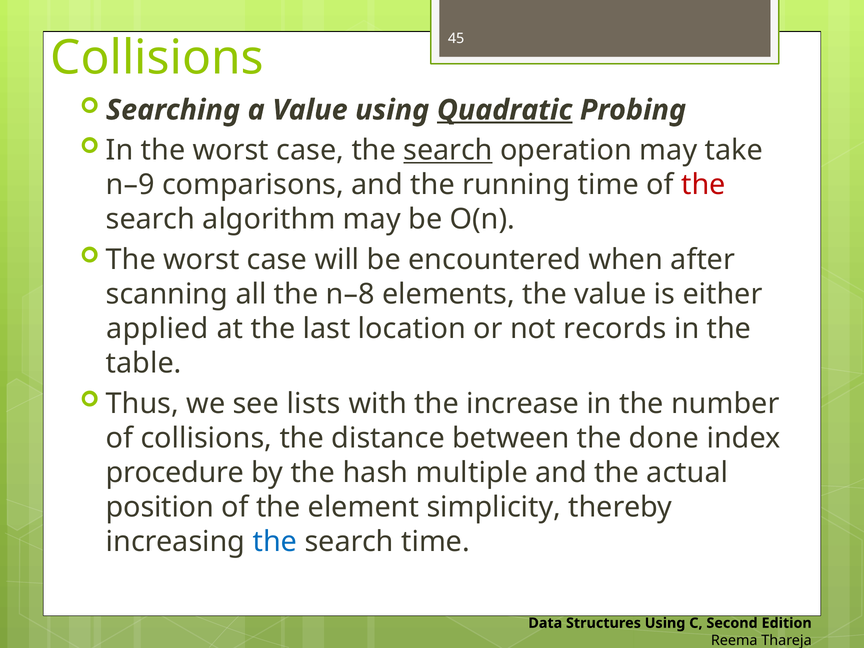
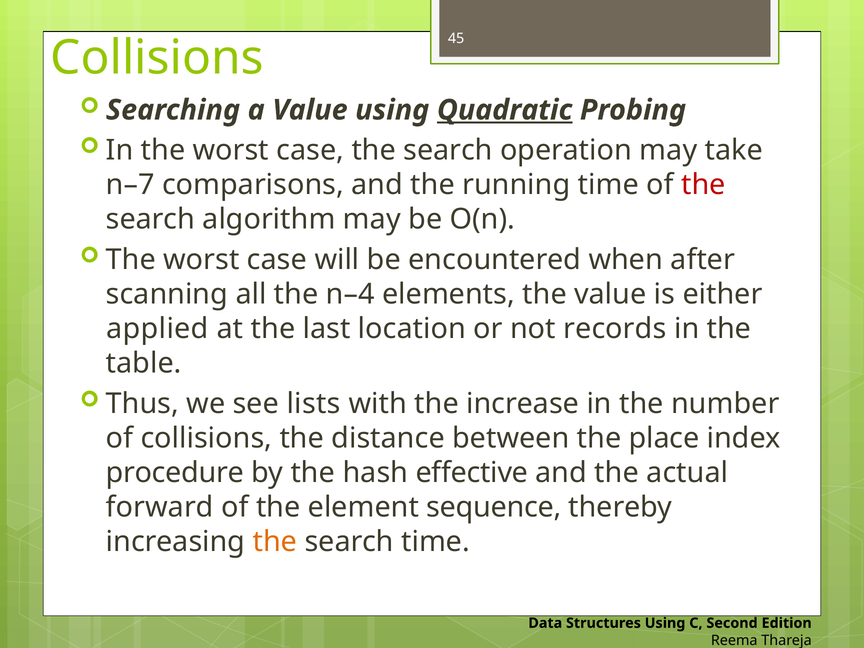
search underline: present -> none (448, 150)
n–9: n–9 -> n–7 (130, 185)
n–8: n–8 -> n–4 (350, 294)
done: done -> place (664, 438)
multiple: multiple -> effective (472, 473)
position: position -> forward (160, 507)
simplicity: simplicity -> sequence (494, 507)
the colour: blue -> orange (275, 542)
